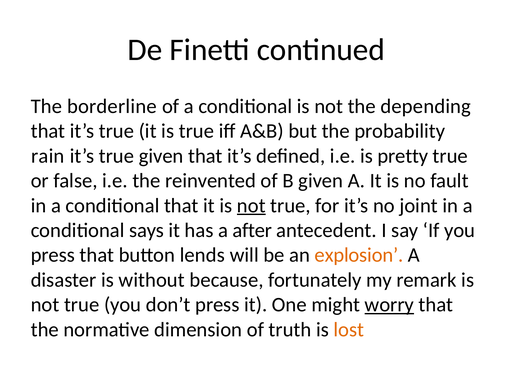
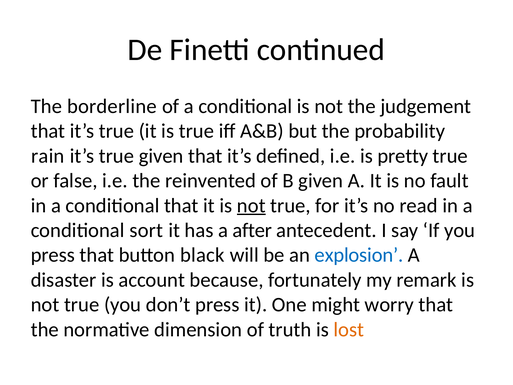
depending: depending -> judgement (426, 106)
joint: joint -> read (419, 205)
says: says -> sort (146, 230)
lends: lends -> black (202, 255)
explosion colour: orange -> blue (359, 255)
without: without -> account (152, 280)
worry underline: present -> none (389, 305)
